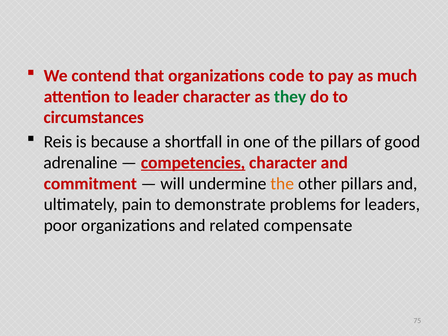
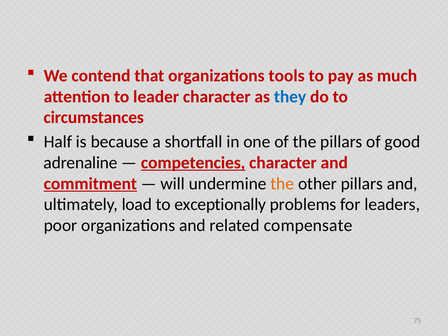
code: code -> tools (287, 76)
they colour: green -> blue (290, 97)
Reis: Reis -> Half (58, 142)
commitment underline: none -> present (90, 184)
pain: pain -> load (137, 204)
demonstrate: demonstrate -> exceptionally (220, 204)
